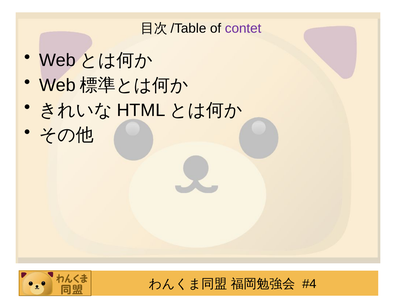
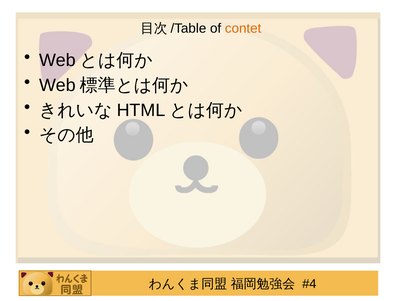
contet colour: purple -> orange (243, 29)
